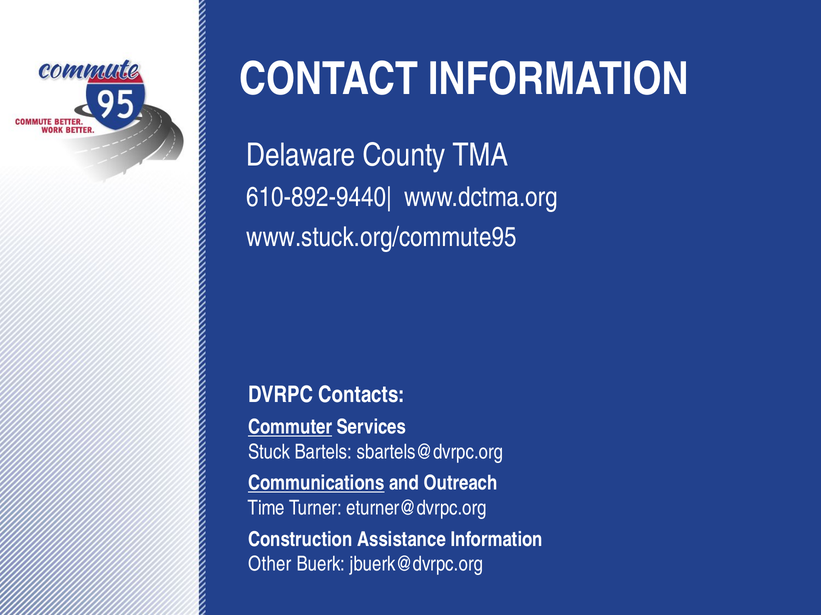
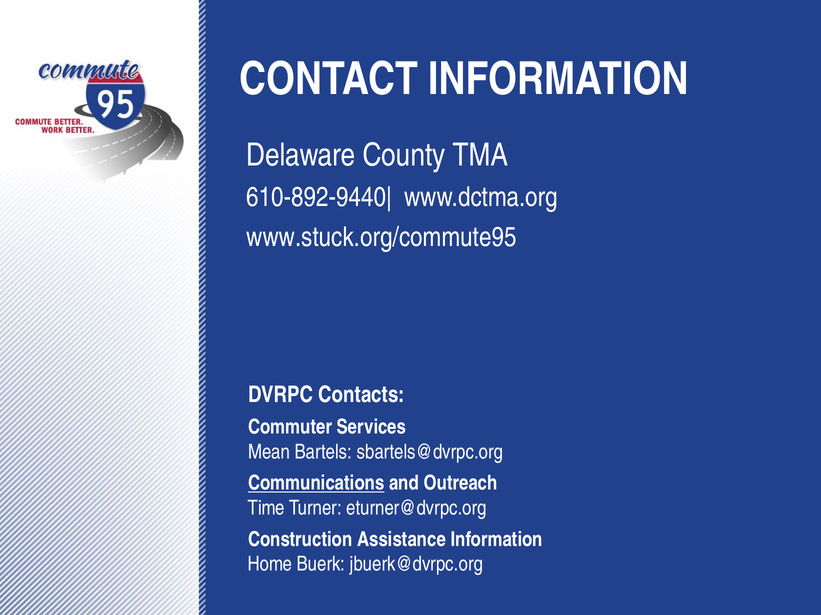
Commuter underline: present -> none (290, 428)
Stuck: Stuck -> Mean (269, 452)
Other: Other -> Home (270, 565)
